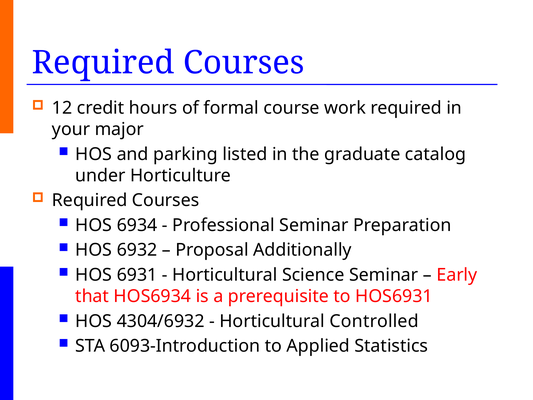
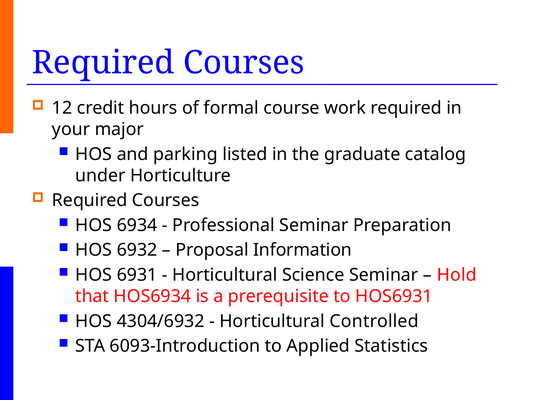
Additionally: Additionally -> Information (303, 250)
Early: Early -> Hold (457, 275)
